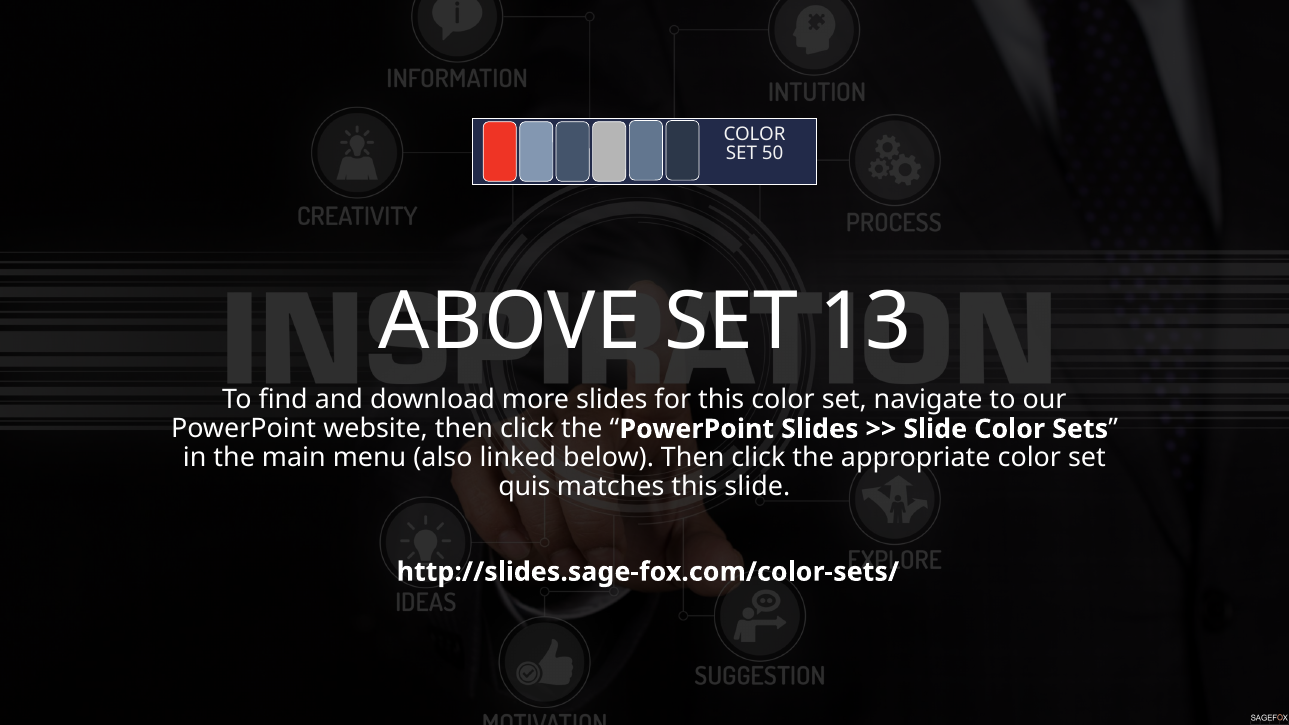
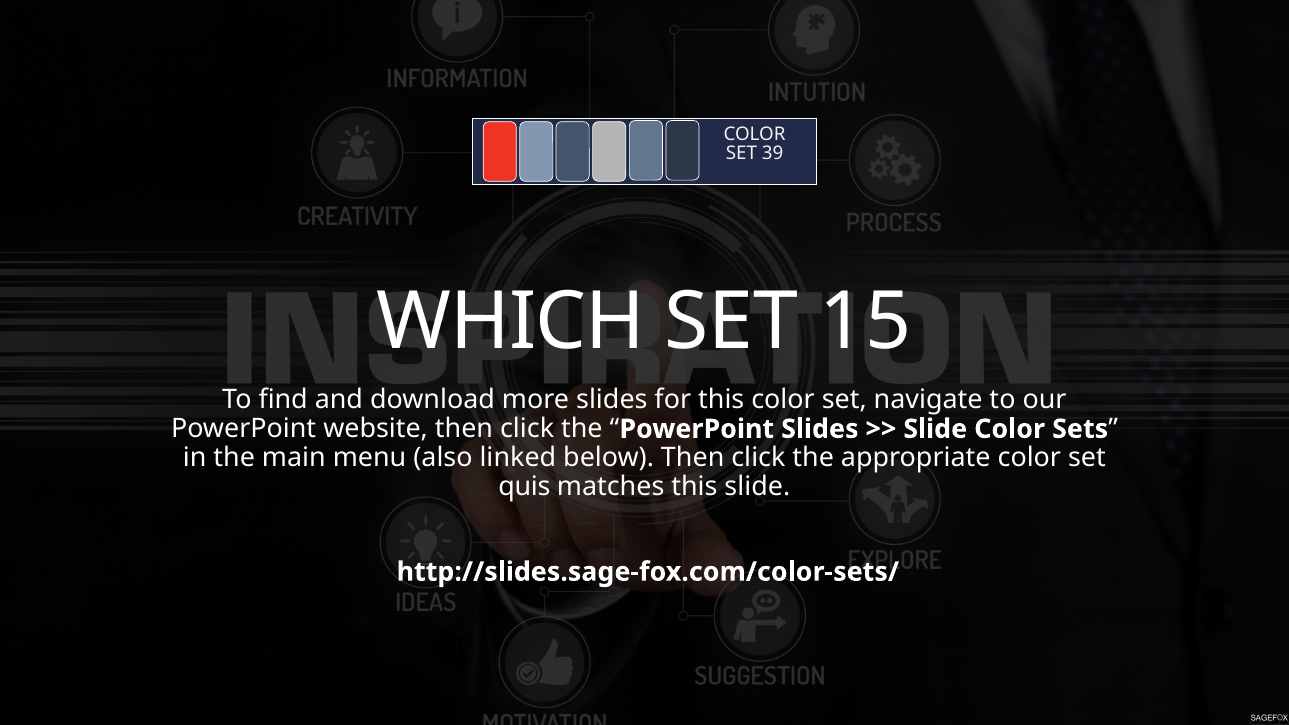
50: 50 -> 39 (773, 153)
ABOVE: ABOVE -> WHICH (511, 322)
13: 13 -> 15 (865, 322)
